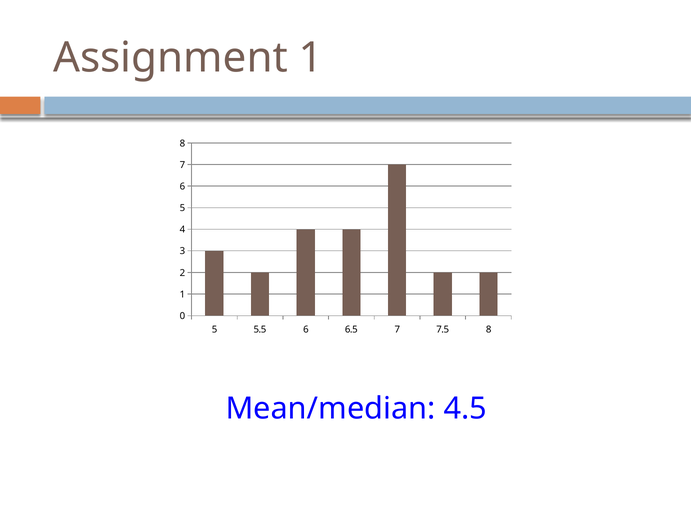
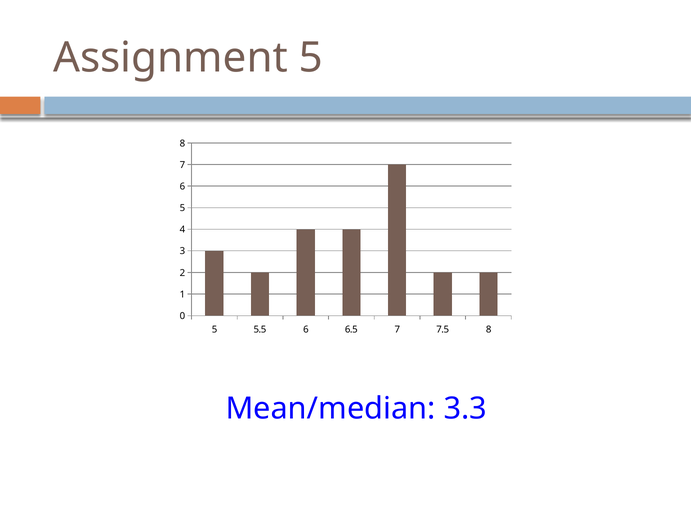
Assignment 1: 1 -> 5 (311, 58)
4.5: 4.5 -> 3.3 (465, 409)
